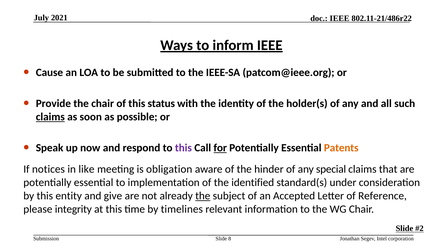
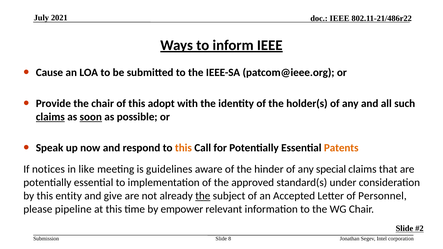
status: status -> adopt (161, 104)
soon underline: none -> present (91, 117)
this colour: purple -> orange (183, 148)
for underline: present -> none (220, 148)
obligation: obligation -> guidelines (169, 169)
identified: identified -> approved (253, 183)
Reference: Reference -> Personnel (382, 196)
integrity: integrity -> pipeline (73, 209)
timelines: timelines -> empower (182, 209)
